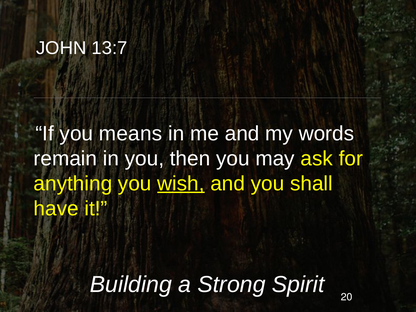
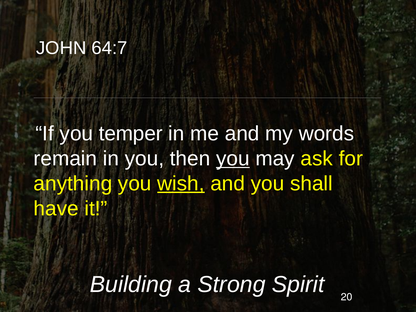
13:7: 13:7 -> 64:7 (110, 48)
means: means -> temper (131, 134)
you underline: none -> present (233, 159)
